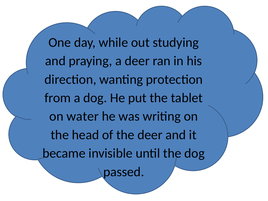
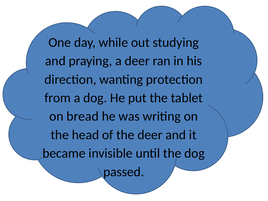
water: water -> bread (83, 116)
